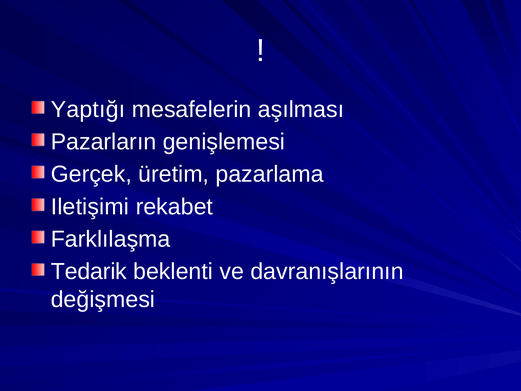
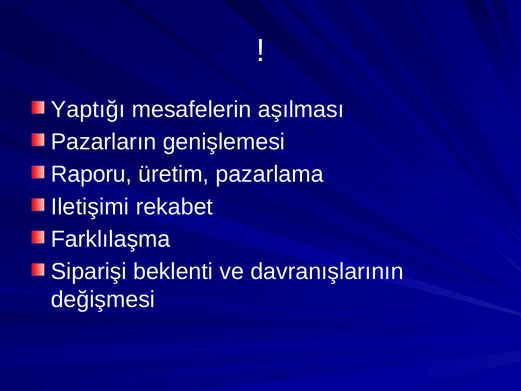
Gerçek: Gerçek -> Raporu (91, 174)
Tedarik: Tedarik -> Siparişi (89, 271)
